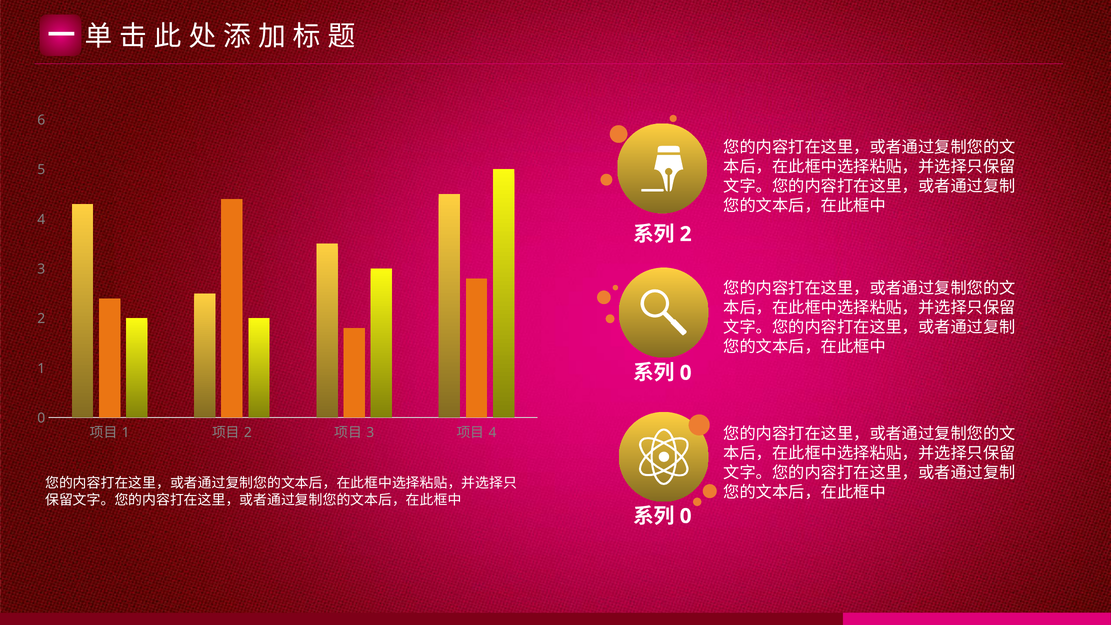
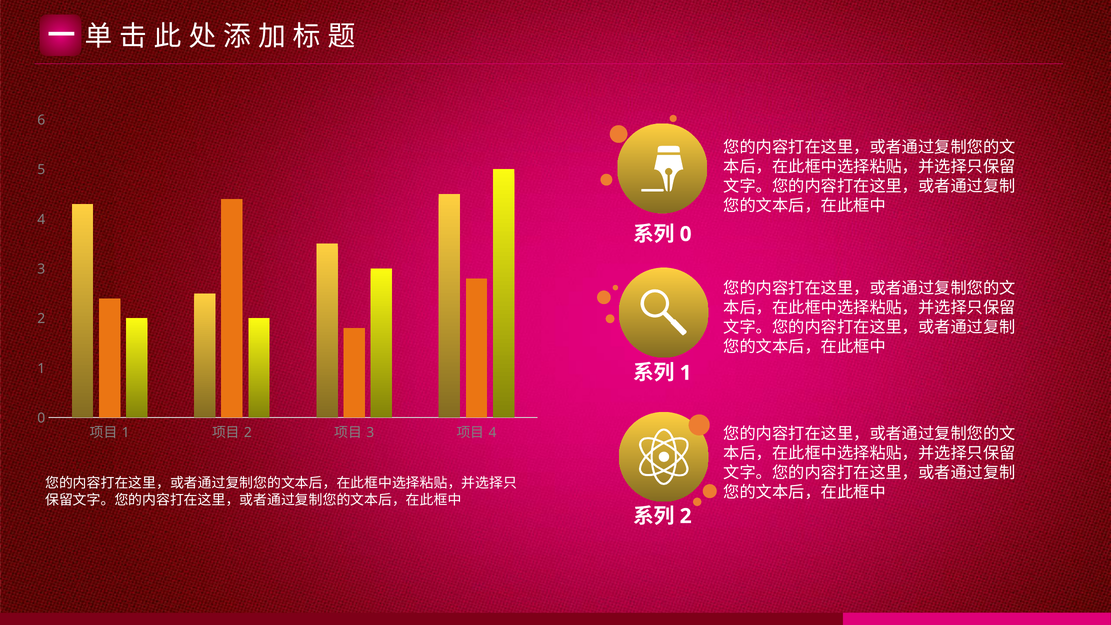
2: 2 -> 0 (686, 234)
0: 0 -> 1 (686, 373)
0: 0 -> 2 (686, 516)
